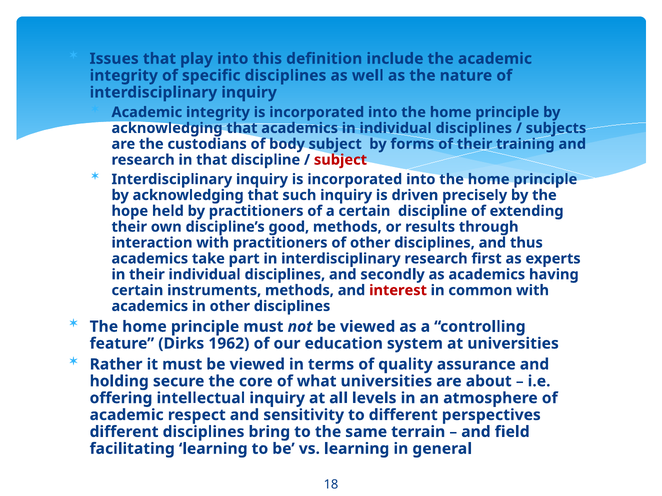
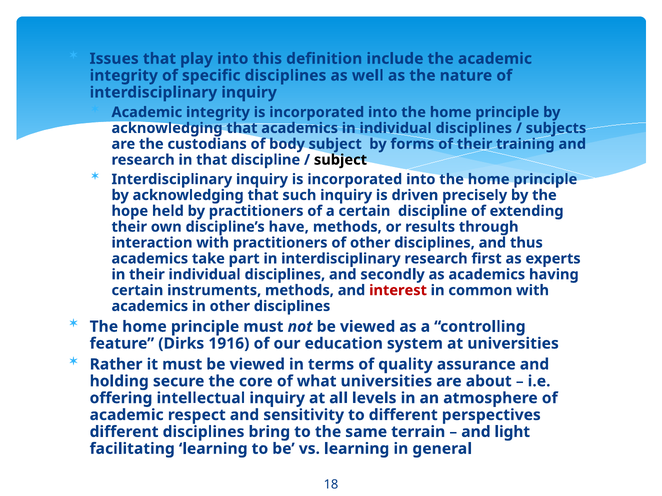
subject colour: red -> black (340, 160)
good: good -> have (289, 227)
1962: 1962 -> 1916 (229, 344)
field: field -> light (512, 432)
